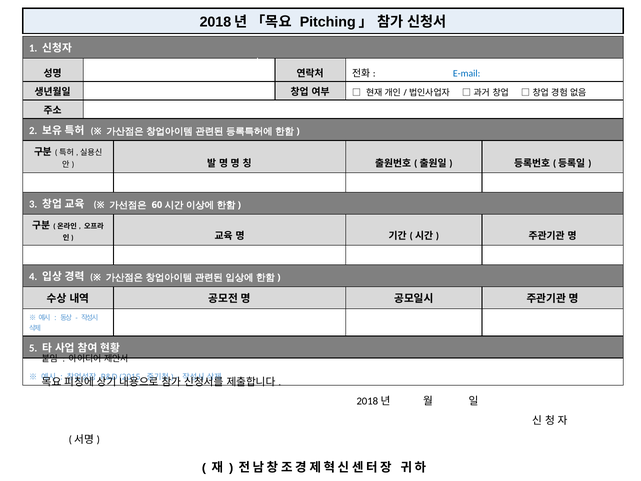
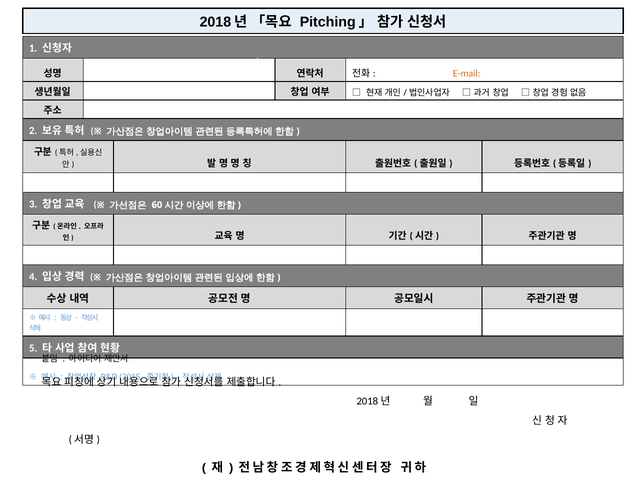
E-mail colour: blue -> orange (467, 74)
